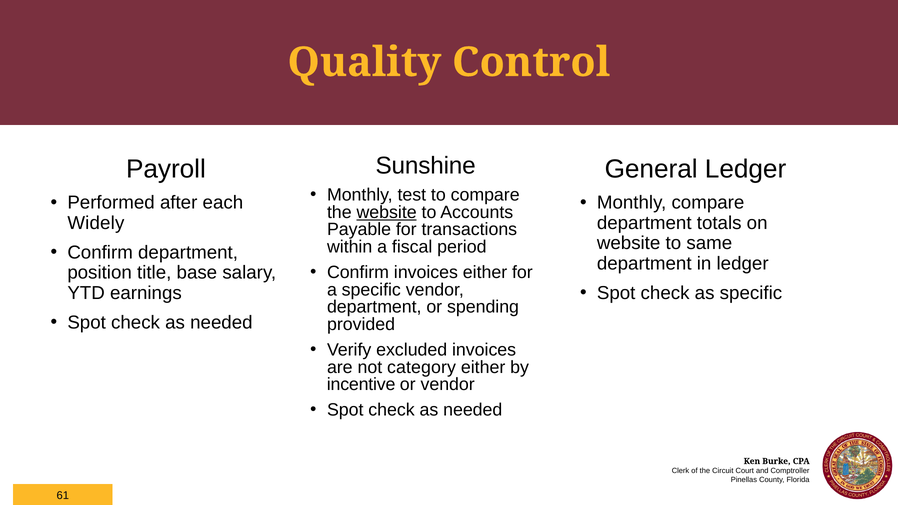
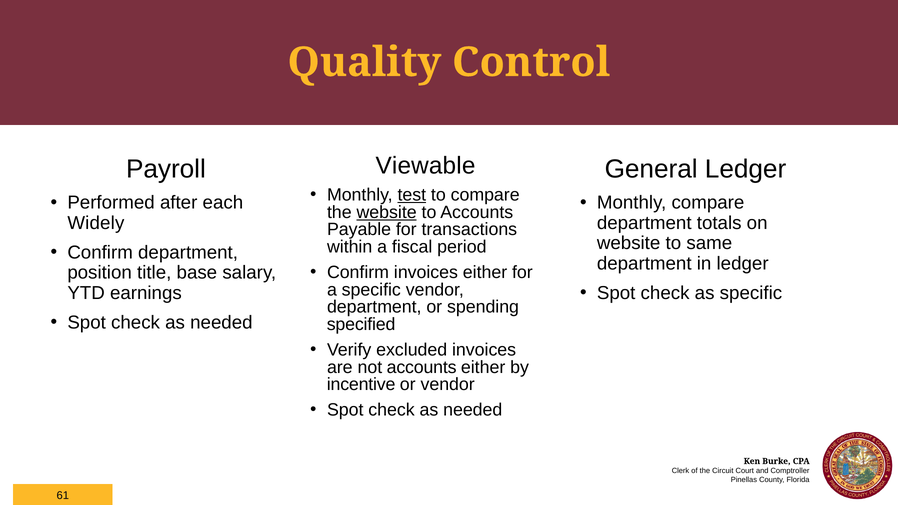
Sunshine: Sunshine -> Viewable (425, 166)
test underline: none -> present (412, 195)
provided: provided -> specified (361, 324)
not category: category -> accounts (422, 367)
